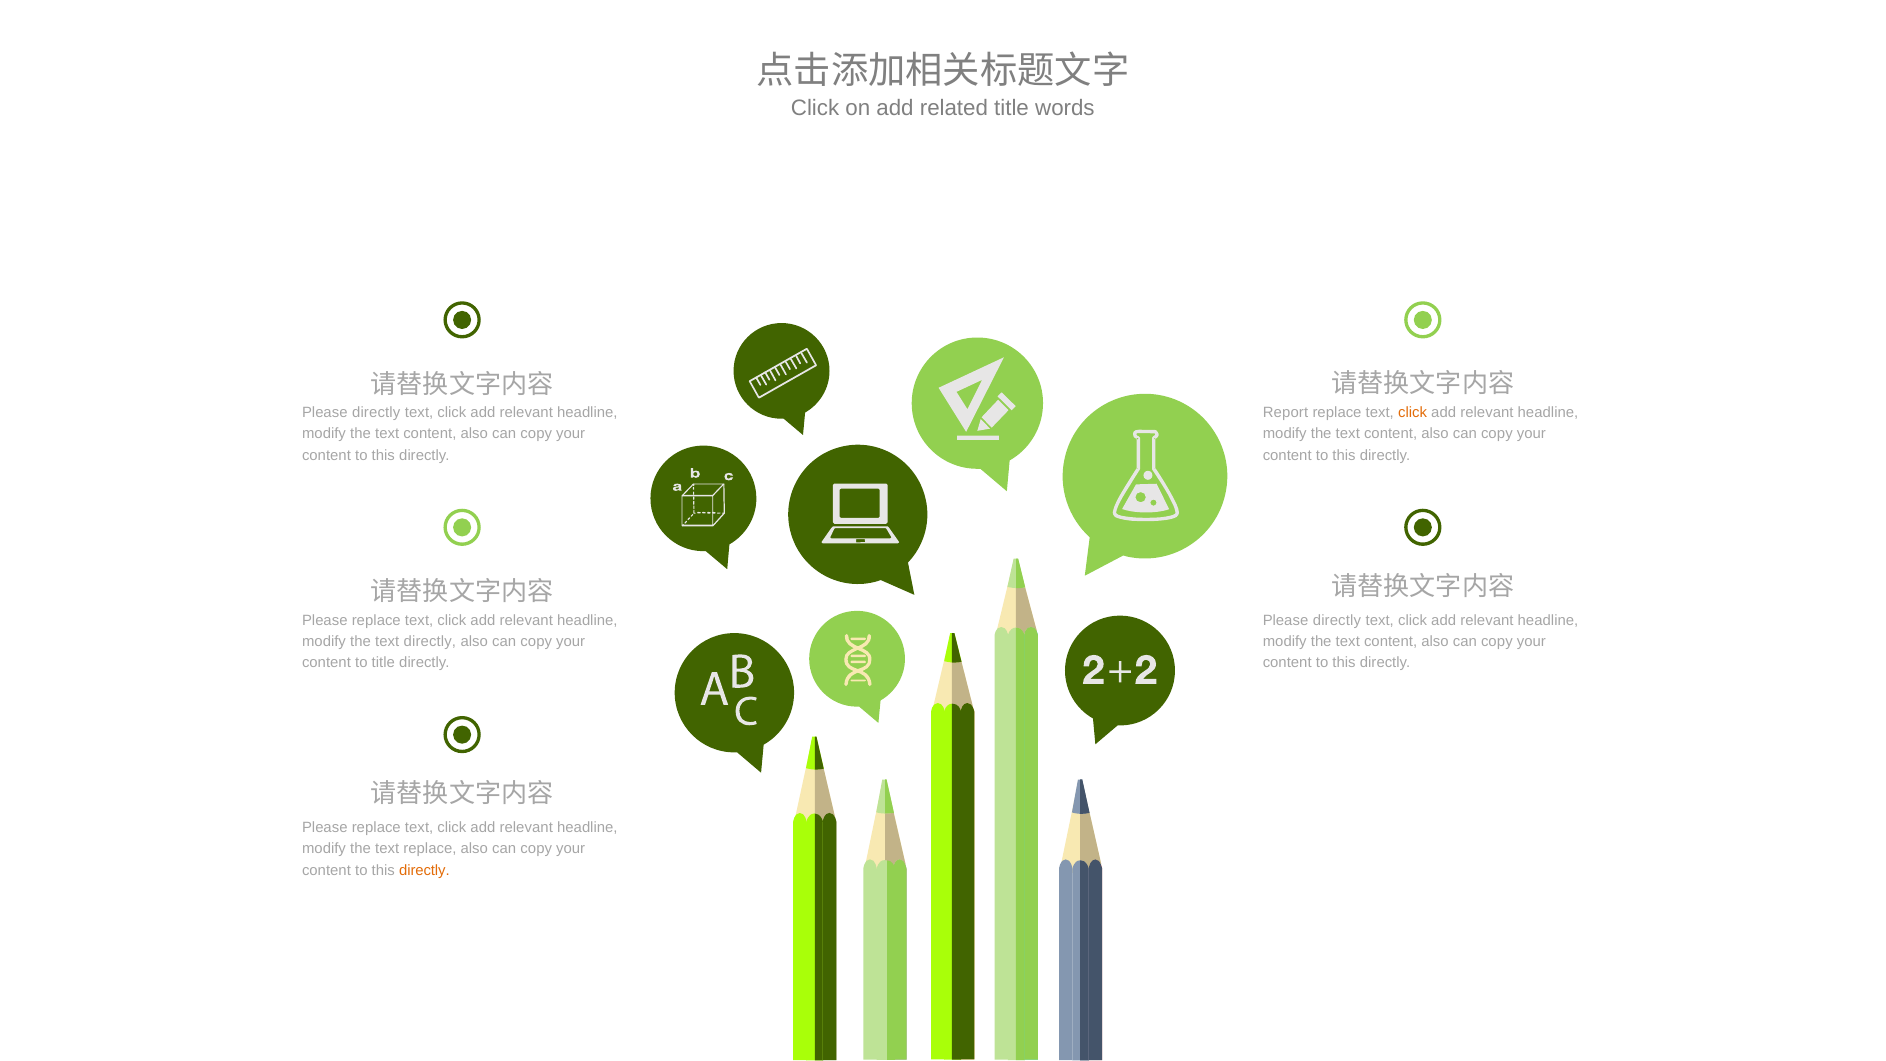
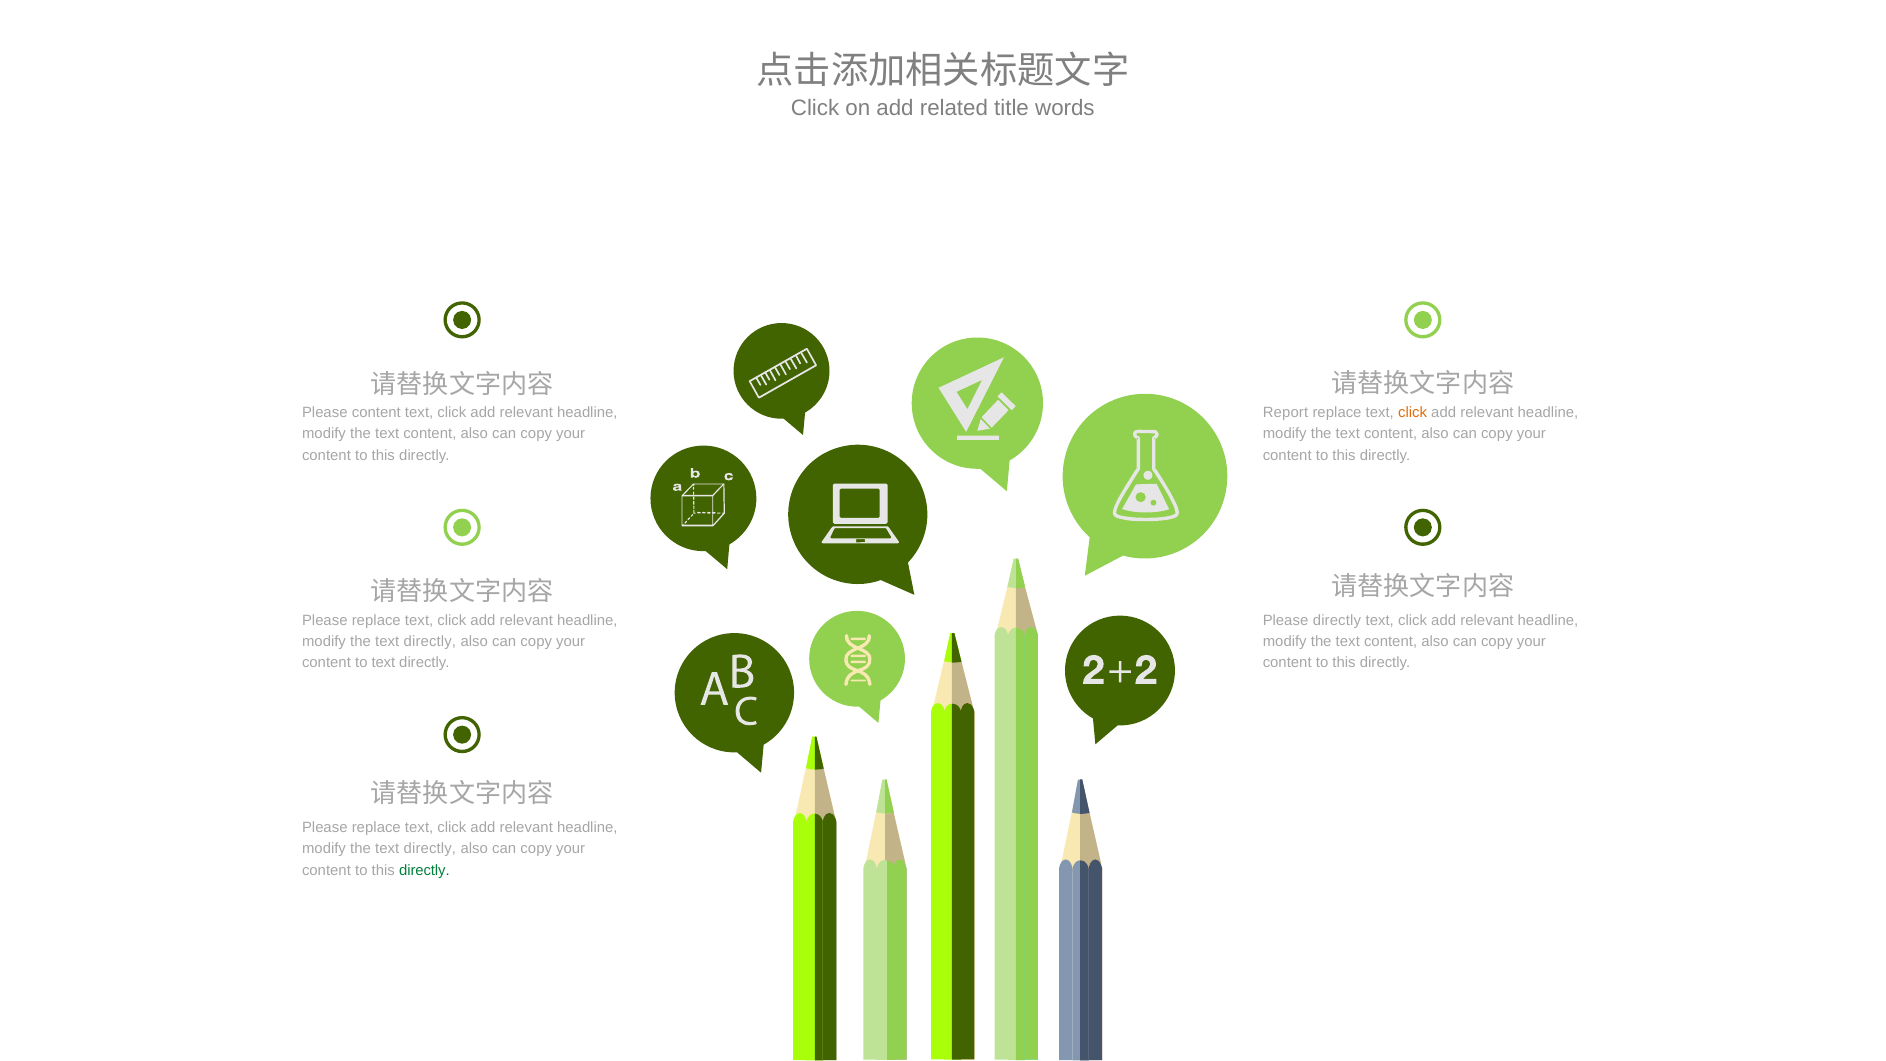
directly: directly -> content (376, 413)
to title: title -> text (383, 663)
replace: replace -> directly (430, 849)
directly colour: orange -> green (424, 870)
